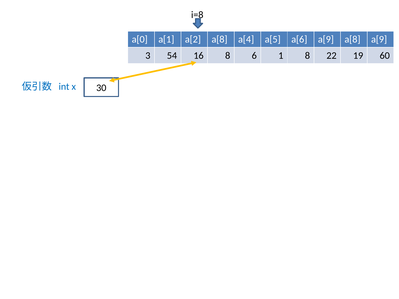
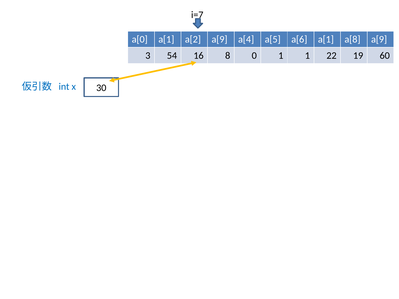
i=8: i=8 -> i=7 (197, 15)
a[2 a[8: a[8 -> a[9 (220, 39)
a[6 a[9: a[9 -> a[1 (326, 39)
6: 6 -> 0 (254, 56)
1 8: 8 -> 1 (307, 56)
